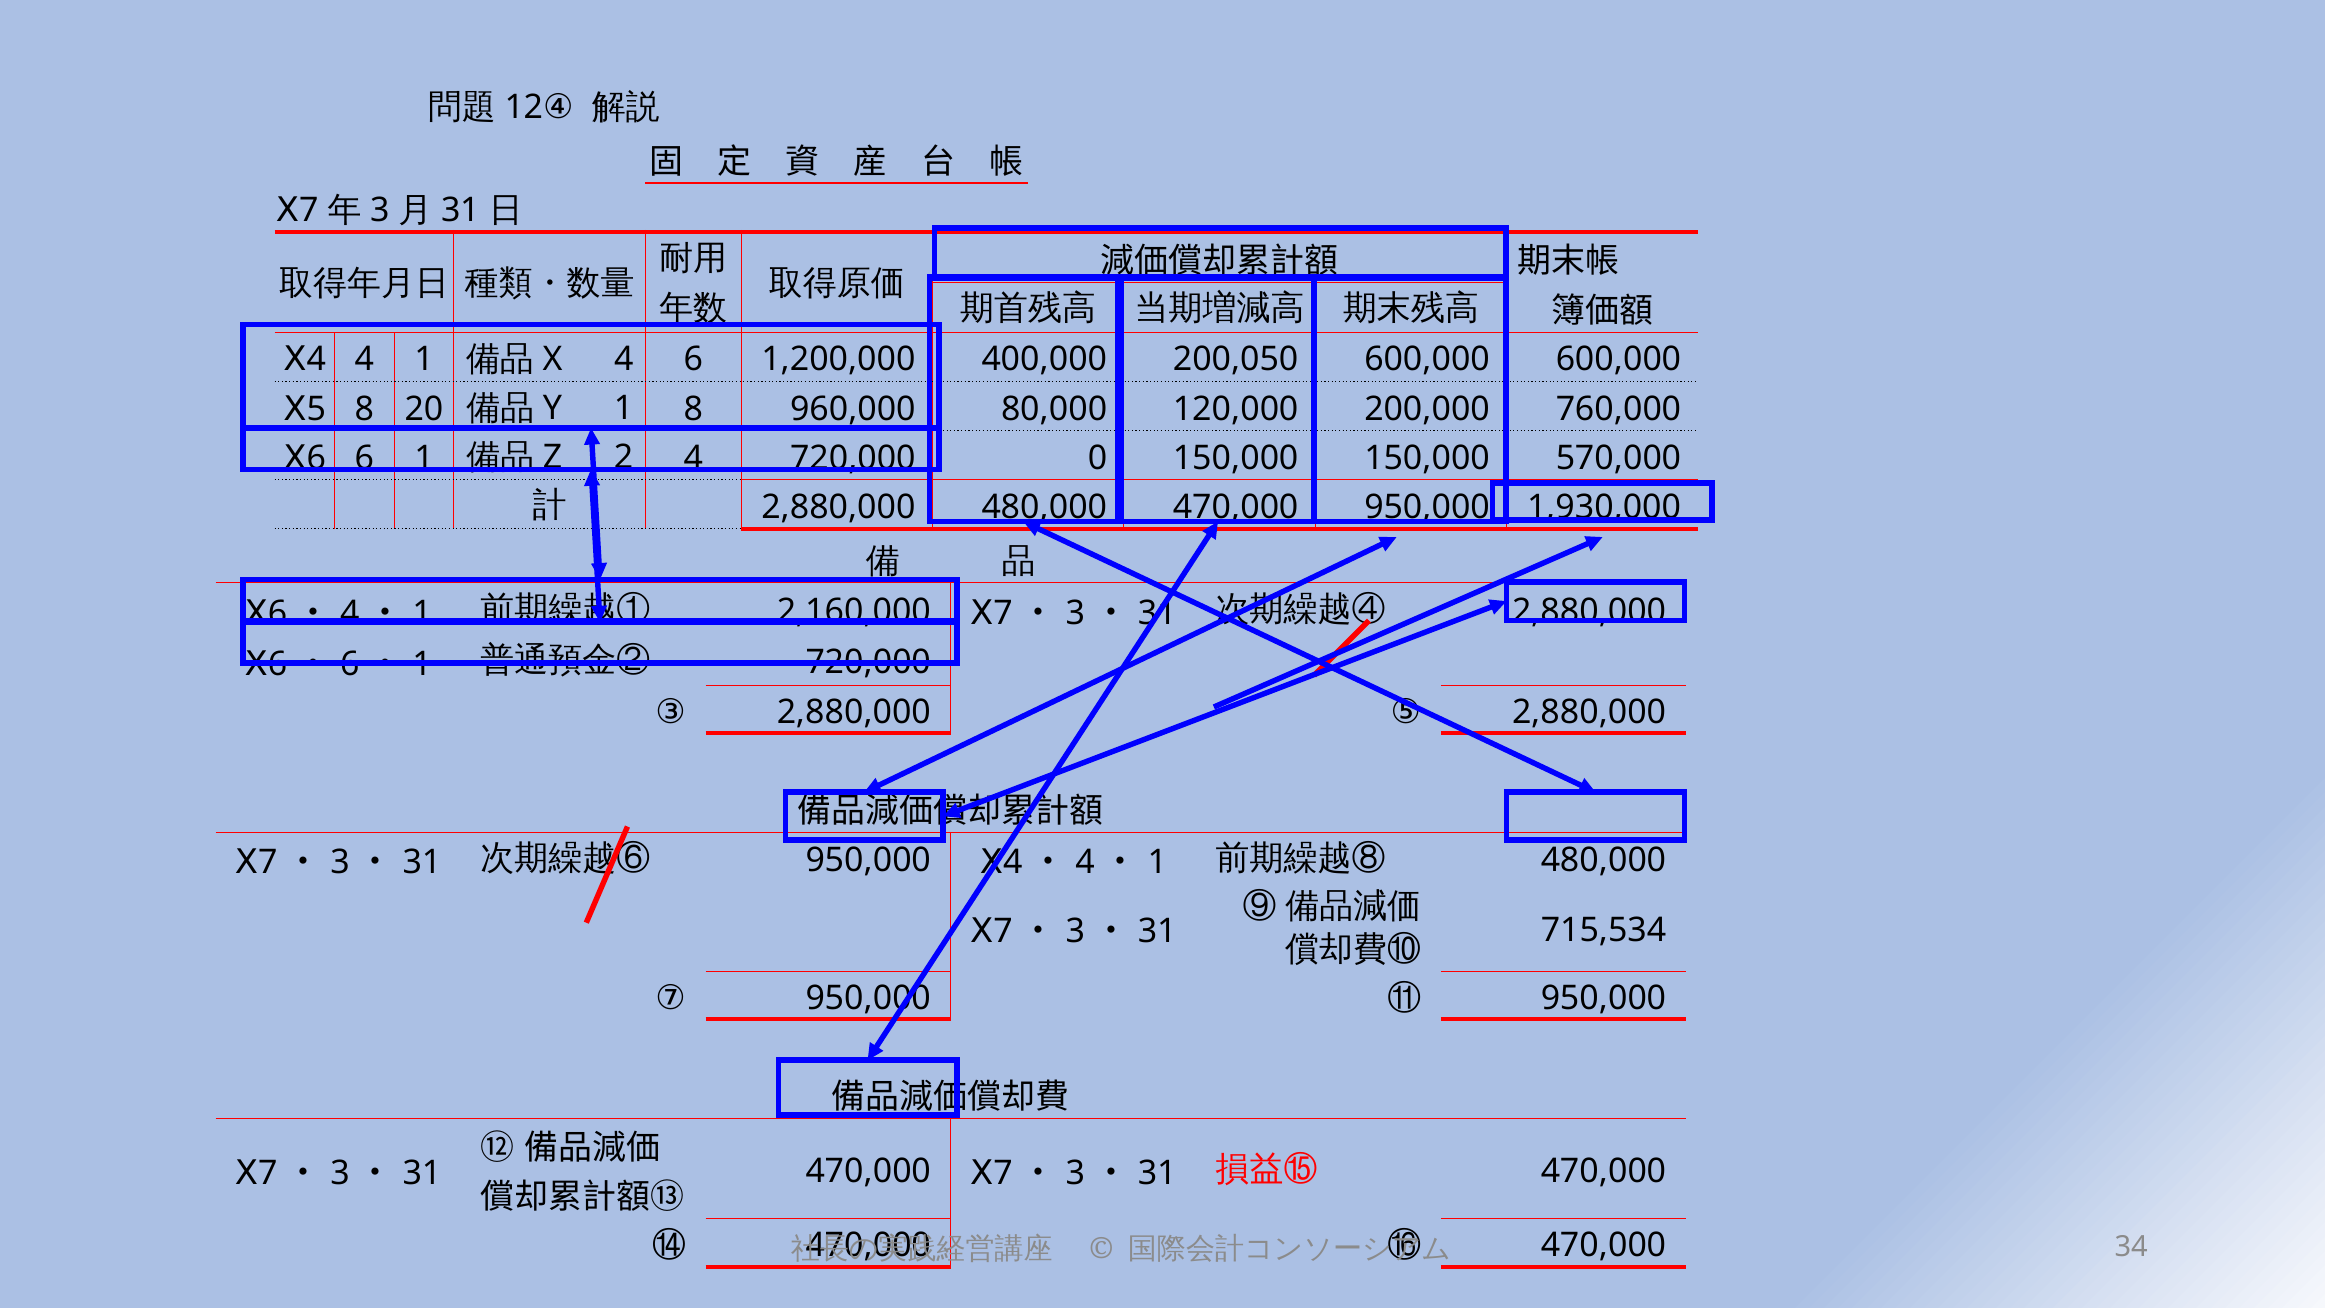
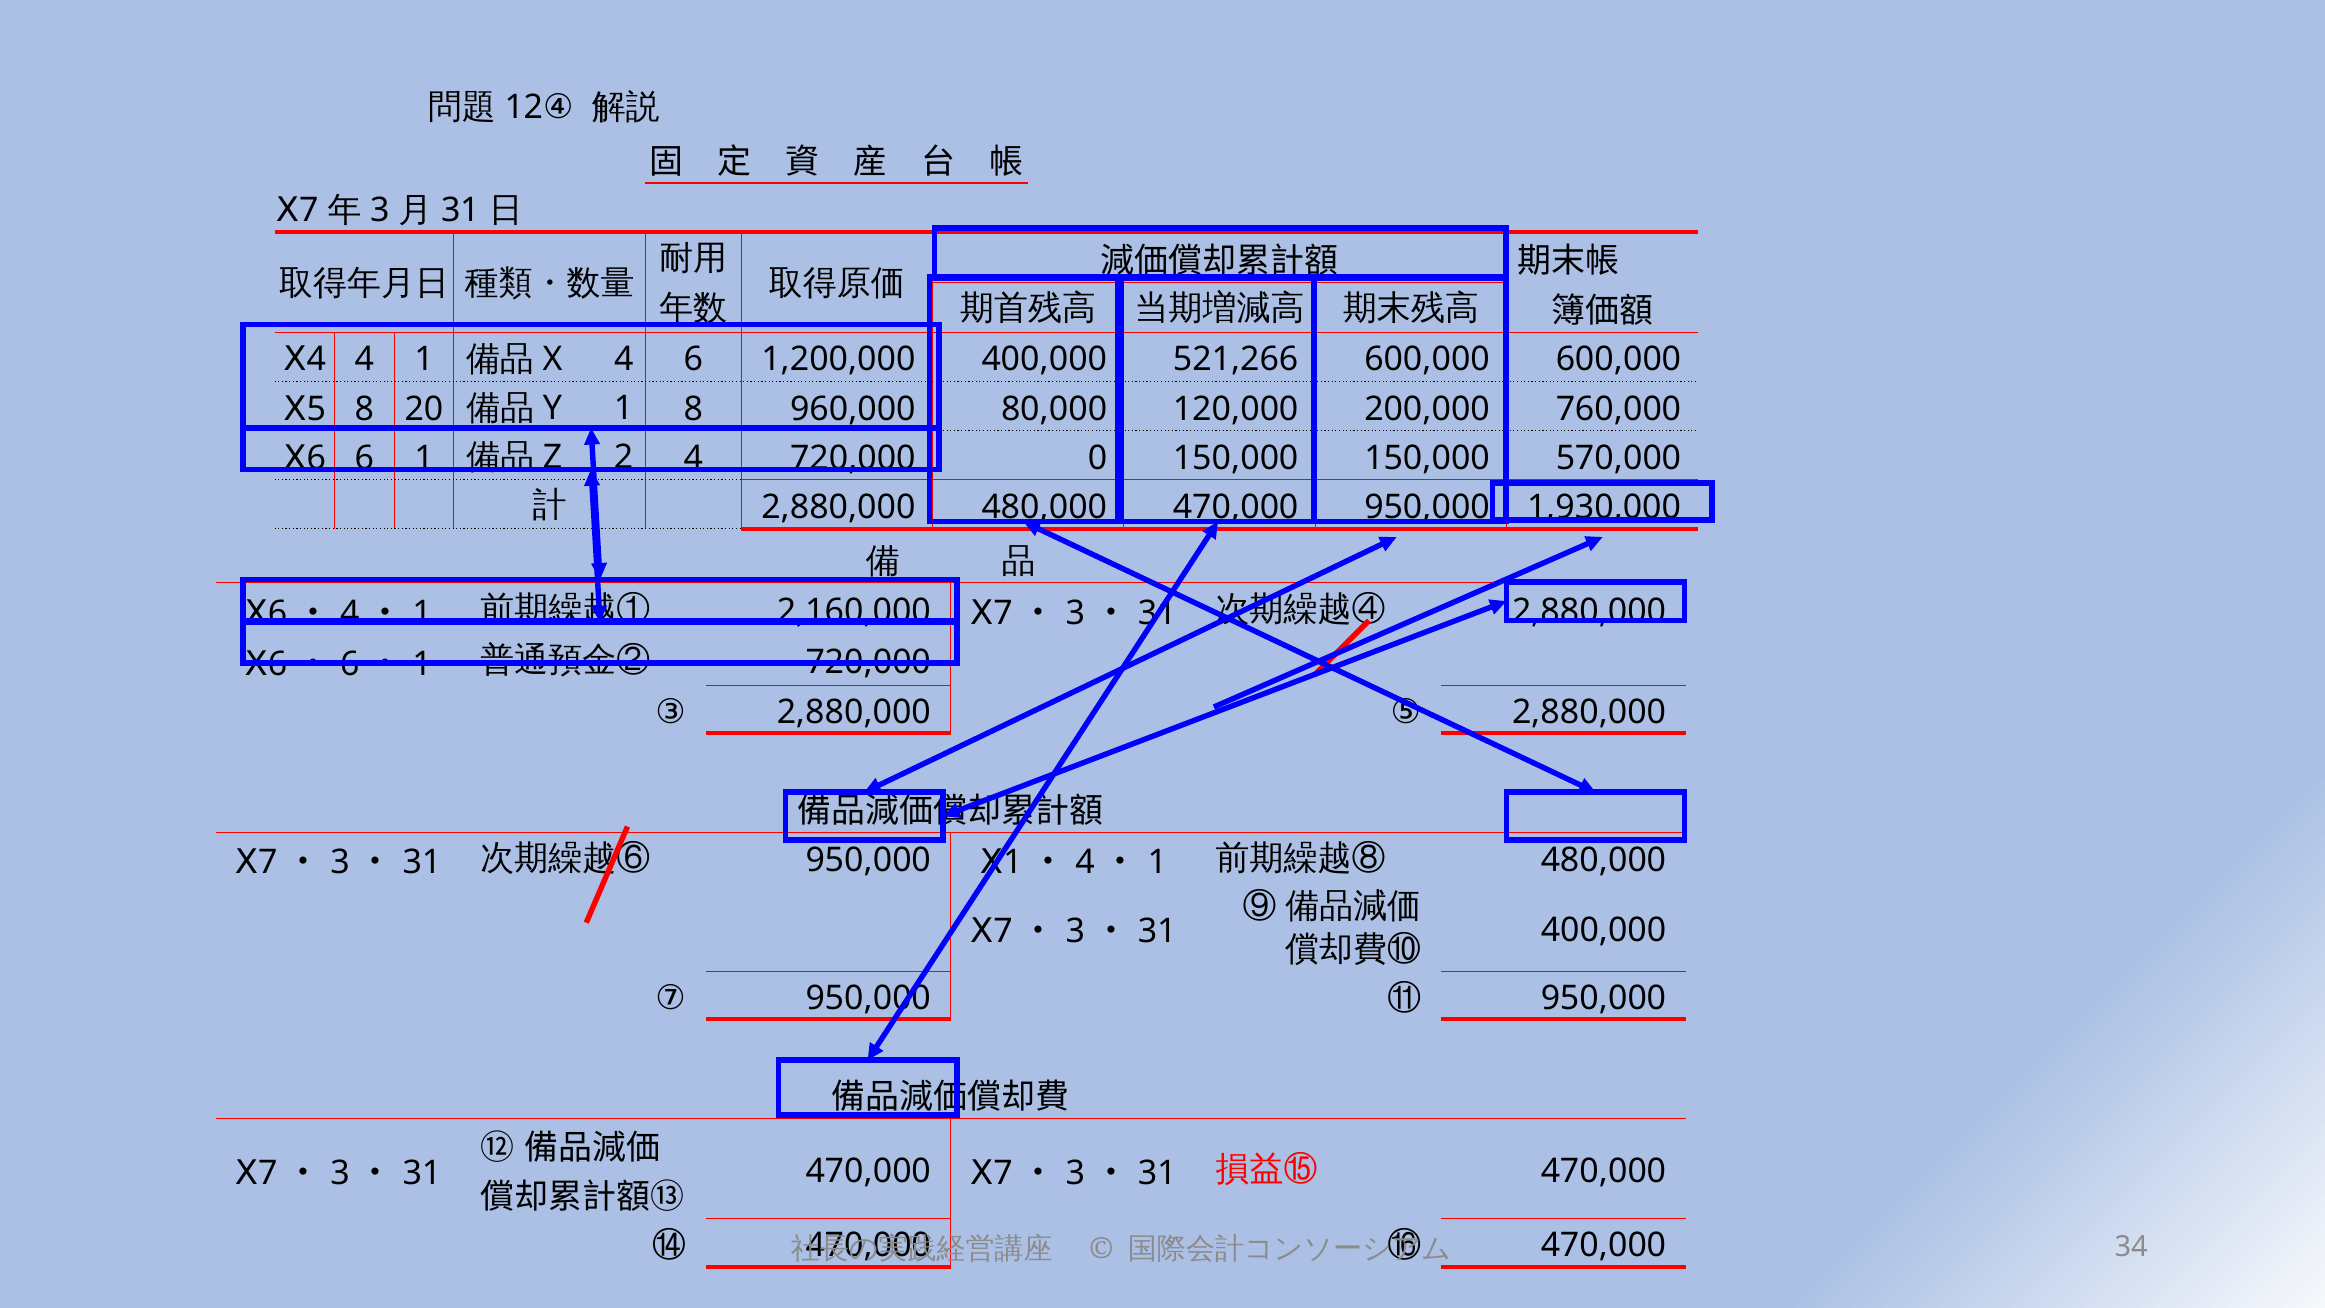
200,050: 200,050 -> 521,266 (1236, 360)
4: 4 -> 1 (1013, 862)
715,534: 715,534 -> 400,000 (1603, 930)
